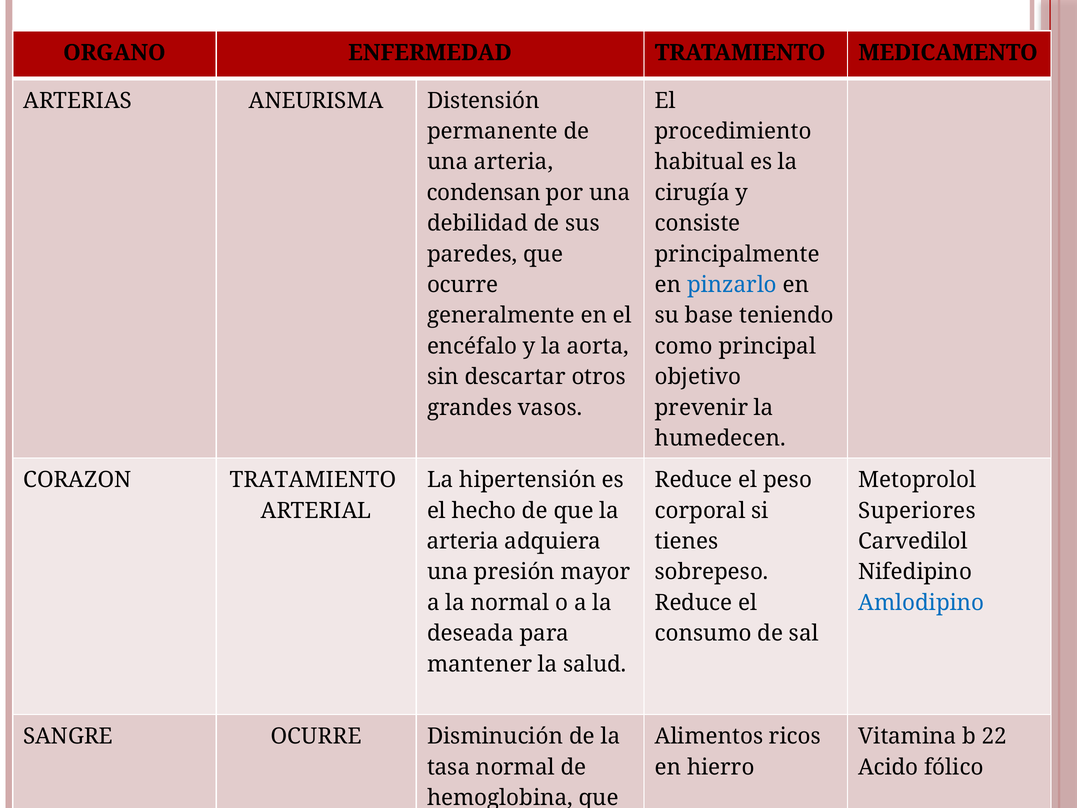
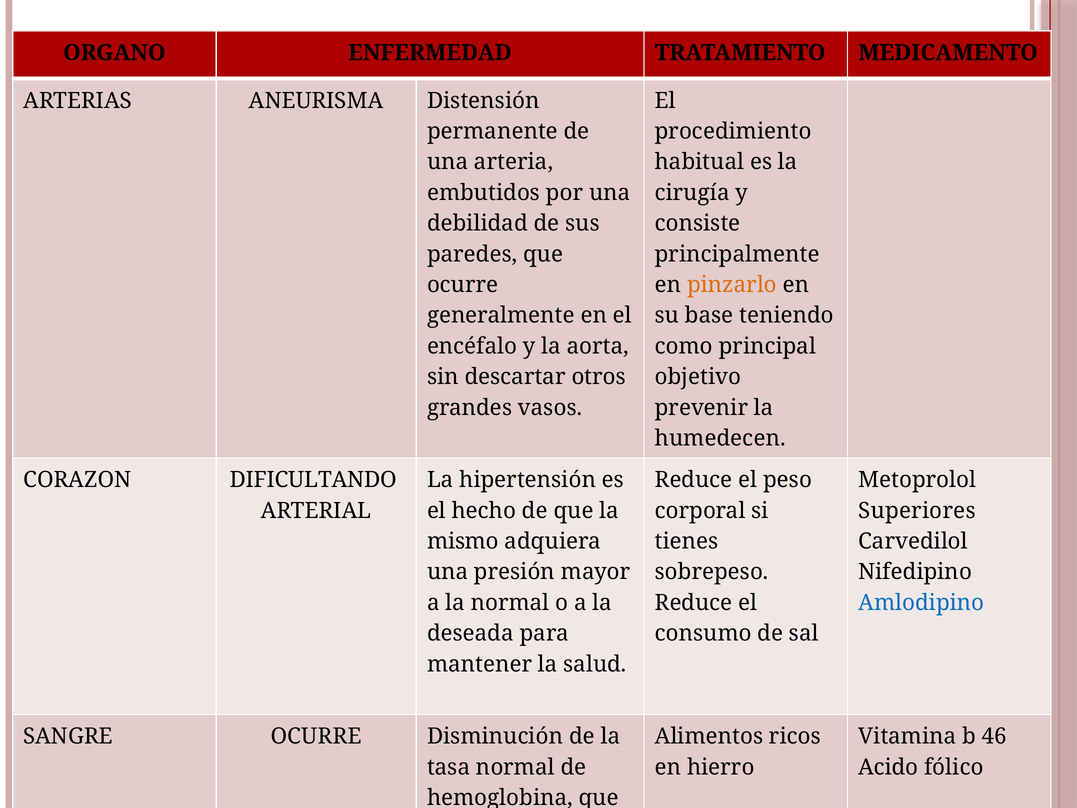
condensan: condensan -> embutidos (484, 193)
pinzarlo colour: blue -> orange (732, 285)
CORAZON TRATAMIENTO: TRATAMIENTO -> DIFICULTANDO (313, 480)
arteria: arteria -> mismo (463, 541)
22: 22 -> 46 (994, 736)
